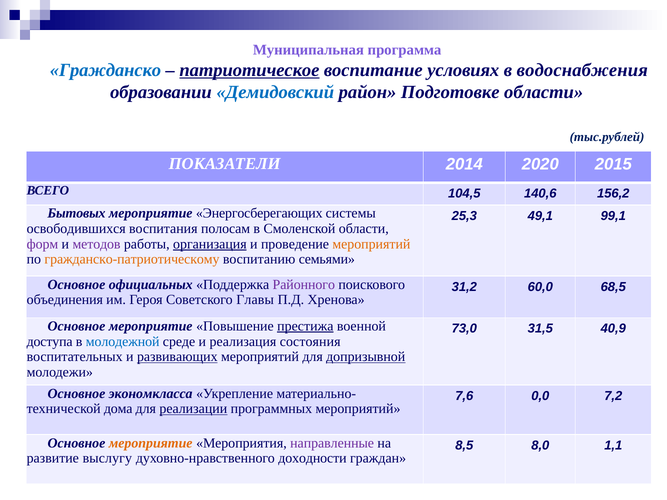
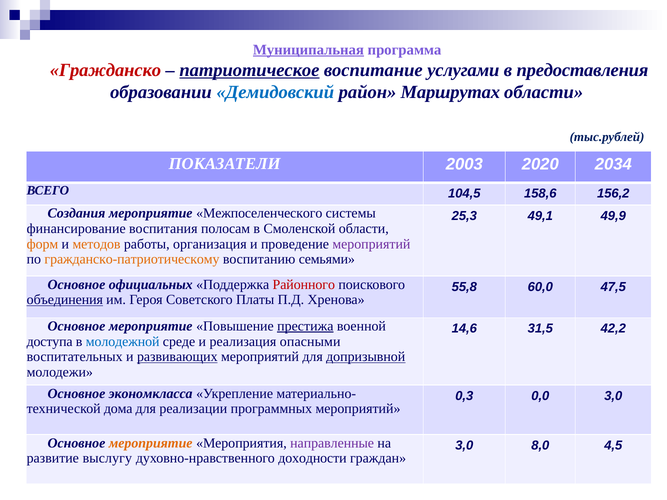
Муниципальная underline: none -> present (308, 50)
Гражданско colour: blue -> red (105, 70)
условиях: условиях -> услугами (463, 70)
водоснабжения: водоснабжения -> предоставления (582, 70)
Подготовке: Подготовке -> Маршрутах (450, 92)
2014: 2014 -> 2003 (464, 164)
2015: 2015 -> 2034 (613, 164)
140,6: 140,6 -> 158,6 (540, 194)
Бытовых: Бытовых -> Создания (76, 214)
Энергосберегающих: Энергосберегающих -> Межпоселенческого (259, 214)
99,1: 99,1 -> 49,9 (613, 216)
освободившихся: освободившихся -> финансирование (76, 229)
форм colour: purple -> orange (42, 244)
методов colour: purple -> orange (97, 244)
организация underline: present -> none (210, 244)
мероприятий colour: orange -> purple (371, 244)
Районного colour: purple -> red (304, 285)
31,2: 31,2 -> 55,8 (464, 287)
68,5: 68,5 -> 47,5 (613, 287)
объединения underline: none -> present (65, 300)
Главы: Главы -> Платы (255, 300)
73,0: 73,0 -> 14,6 (464, 329)
40,9: 40,9 -> 42,2 (613, 329)
состояния: состояния -> опасными (310, 342)
7,6: 7,6 -> 0,3 (464, 396)
0,0 7,2: 7,2 -> 3,0 (613, 396)
реализации underline: present -> none (193, 409)
8,5: 8,5 -> 3,0 (464, 446)
1,1: 1,1 -> 4,5 (613, 446)
